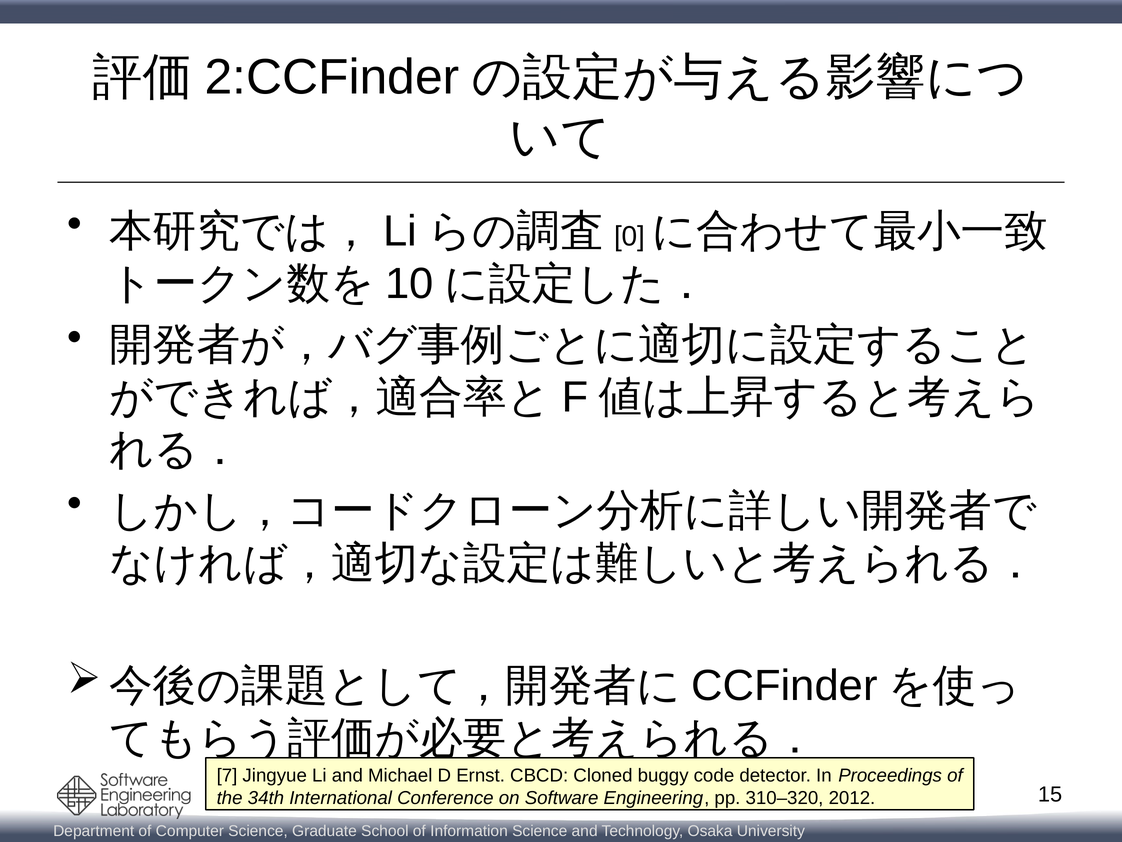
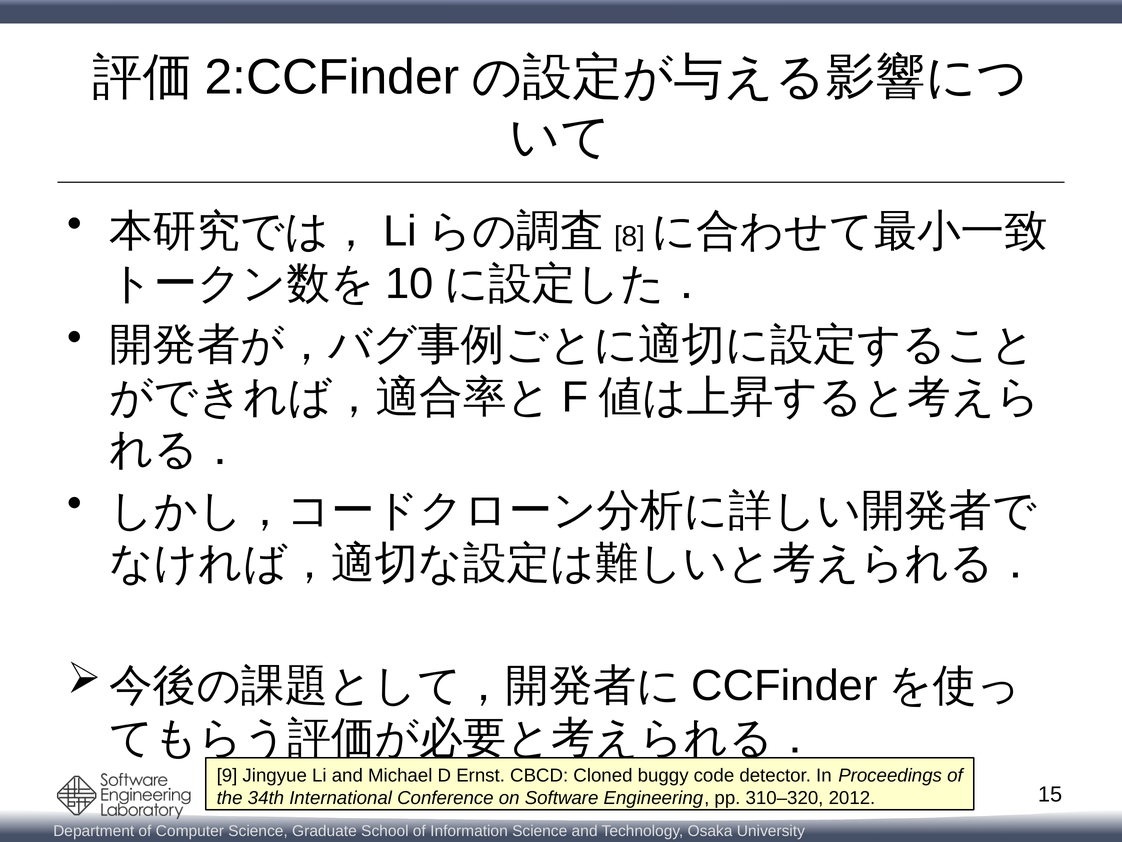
0: 0 -> 8 (630, 236)
7: 7 -> 9 (227, 775)
